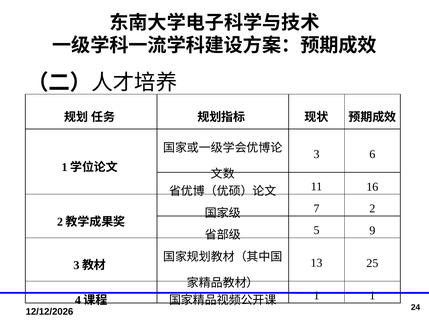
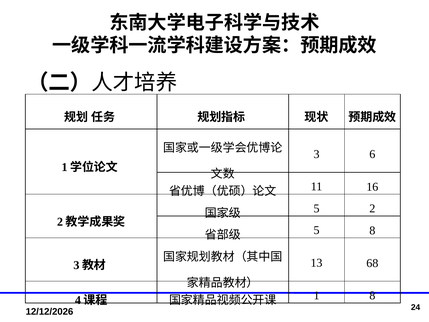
7: 7 -> 5 (317, 208)
5 9: 9 -> 8 (372, 230)
25: 25 -> 68 (372, 263)
1 1: 1 -> 8 (372, 295)
